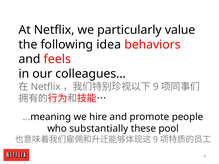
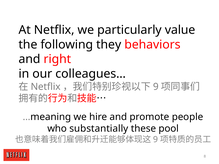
idea: idea -> they (109, 45)
feels: feels -> right (57, 59)
